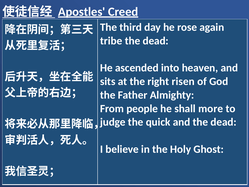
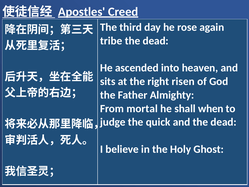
people: people -> mortal (142, 108)
more: more -> when (211, 108)
